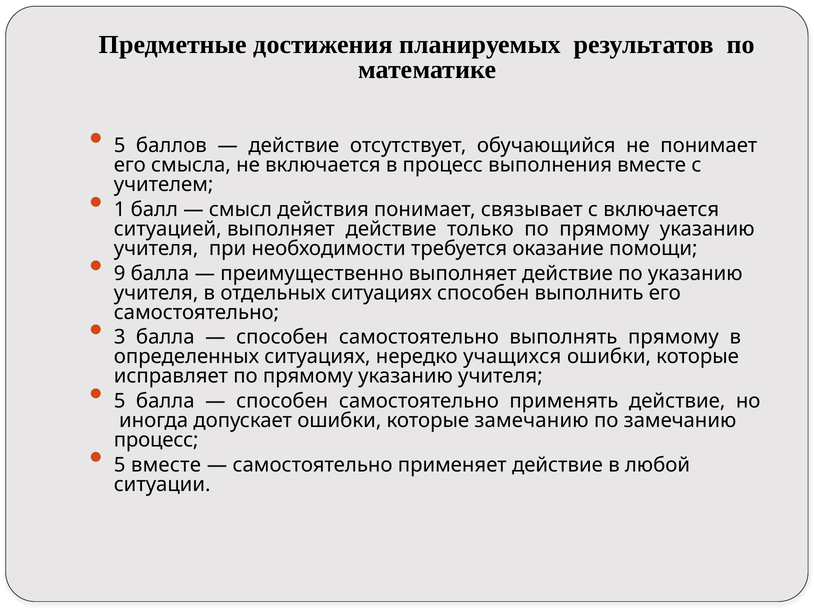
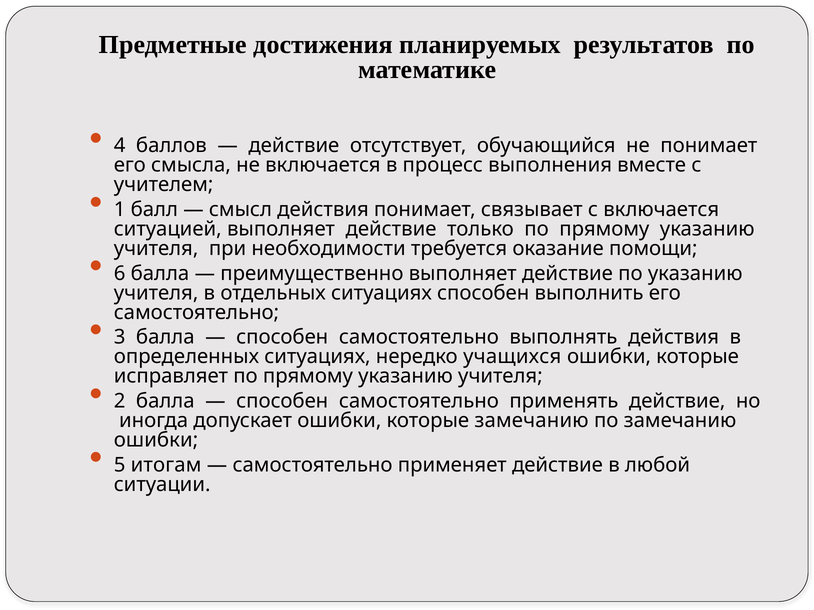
5: 5 -> 4 (120, 146)
9: 9 -> 6 (120, 274)
выполнять прямому: прямому -> действия (674, 337)
5: 5 -> 2 (120, 401)
процесс: процесс -> ошибки (156, 440)
5 вместе: вместе -> итогам (166, 465)
